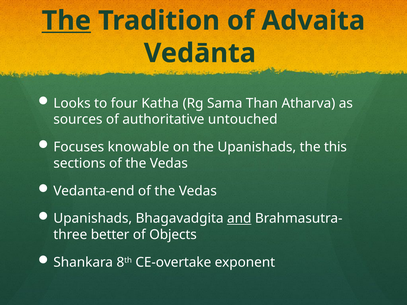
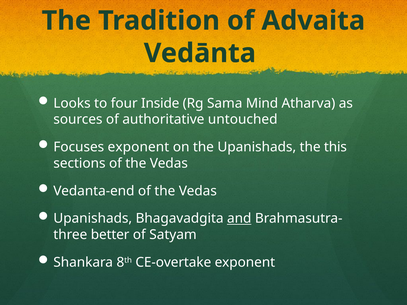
The underline: present -> none (66, 21)
Katha: Katha -> Inside (160, 103)
Than: Than -> Mind (262, 103)
Focuses knowable: knowable -> exponent (138, 147)
Objects: Objects -> Satyam (173, 235)
